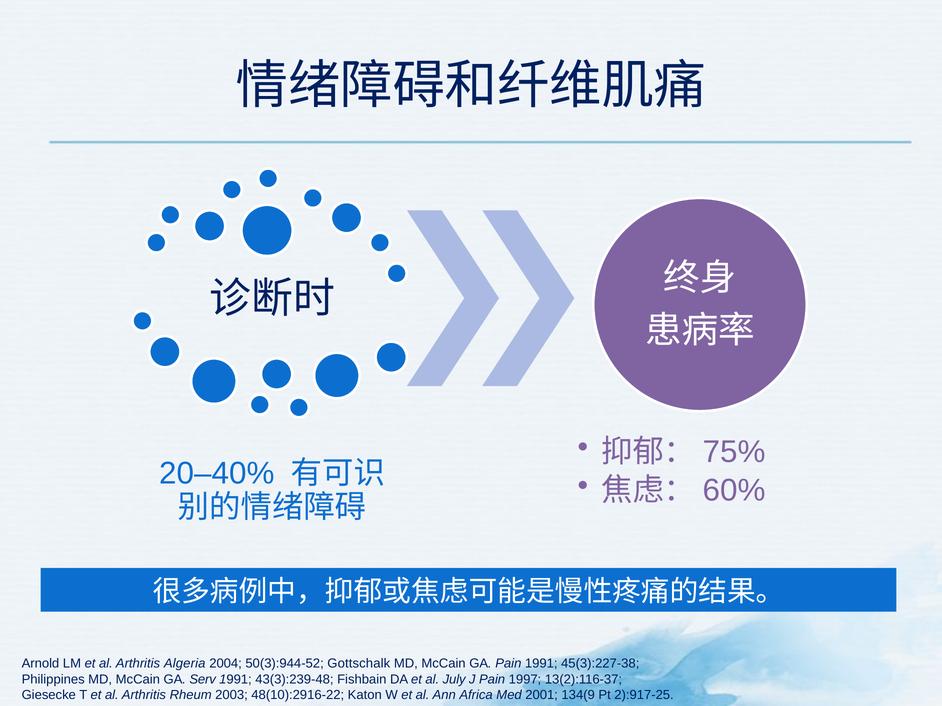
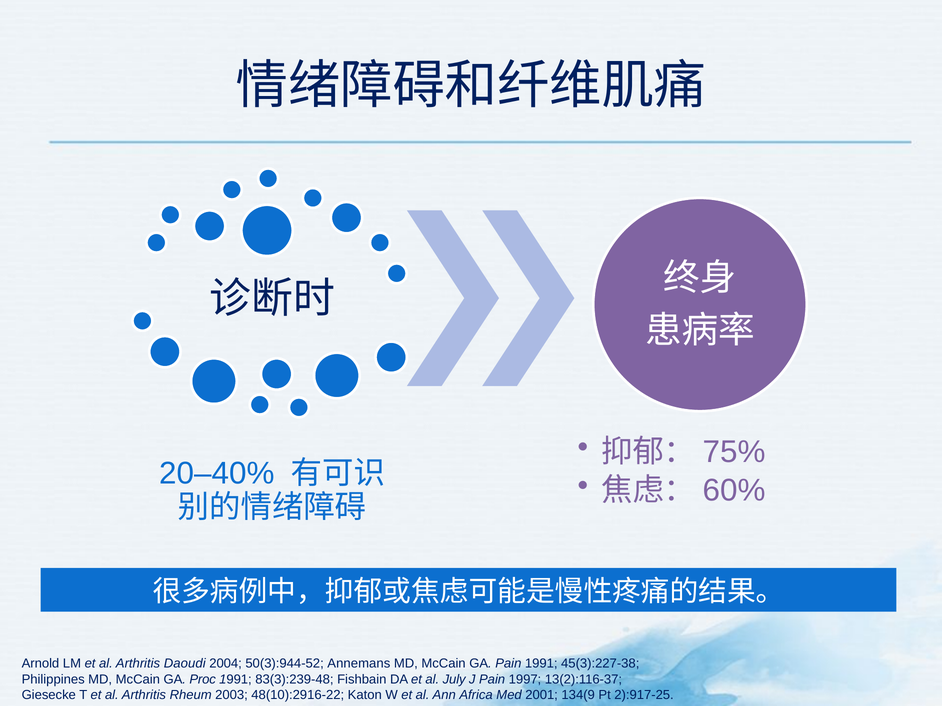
Algeria: Algeria -> Daoudi (185, 664)
Gottschalk: Gottschalk -> Annemans (359, 664)
Serv: Serv -> Proc (203, 680)
43(3):239-48: 43(3):239-48 -> 83(3):239-48 (294, 680)
